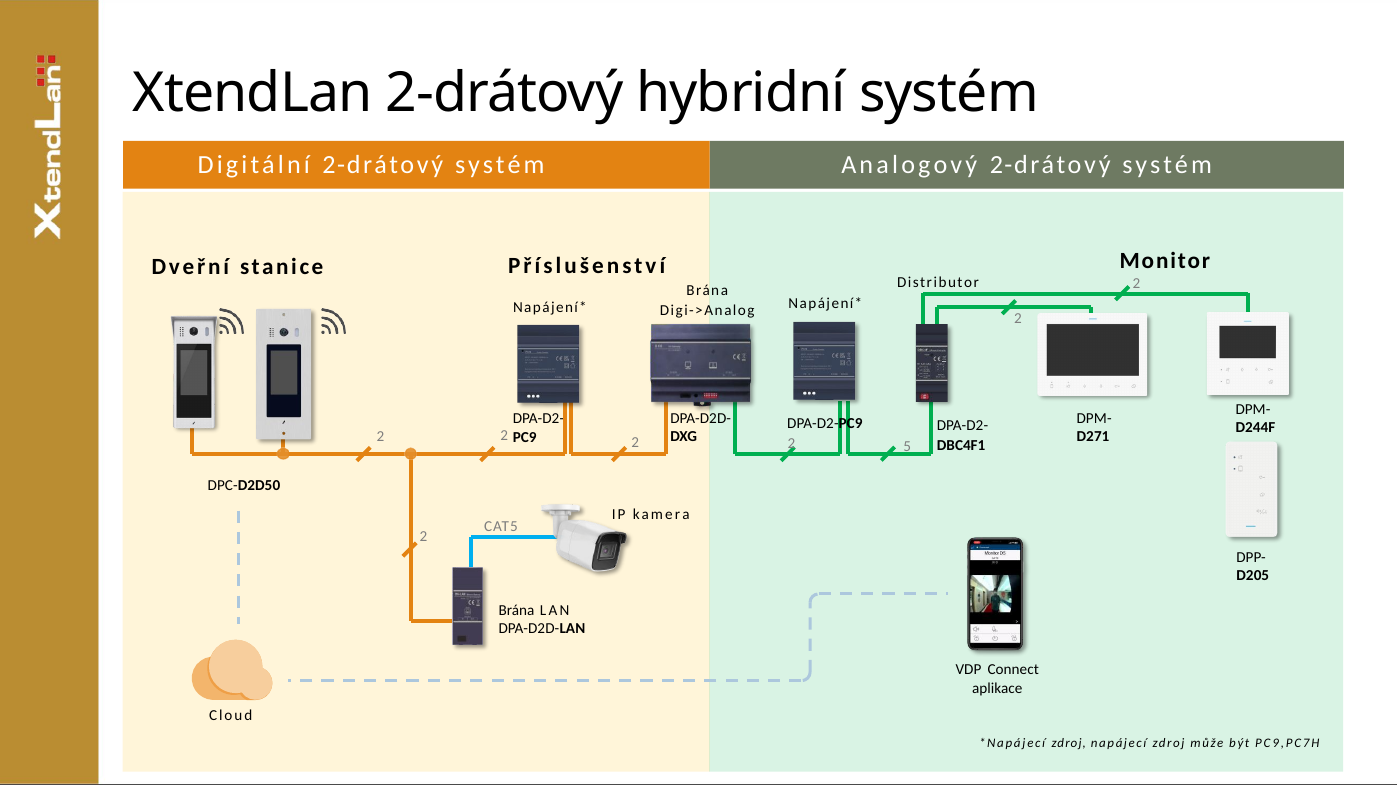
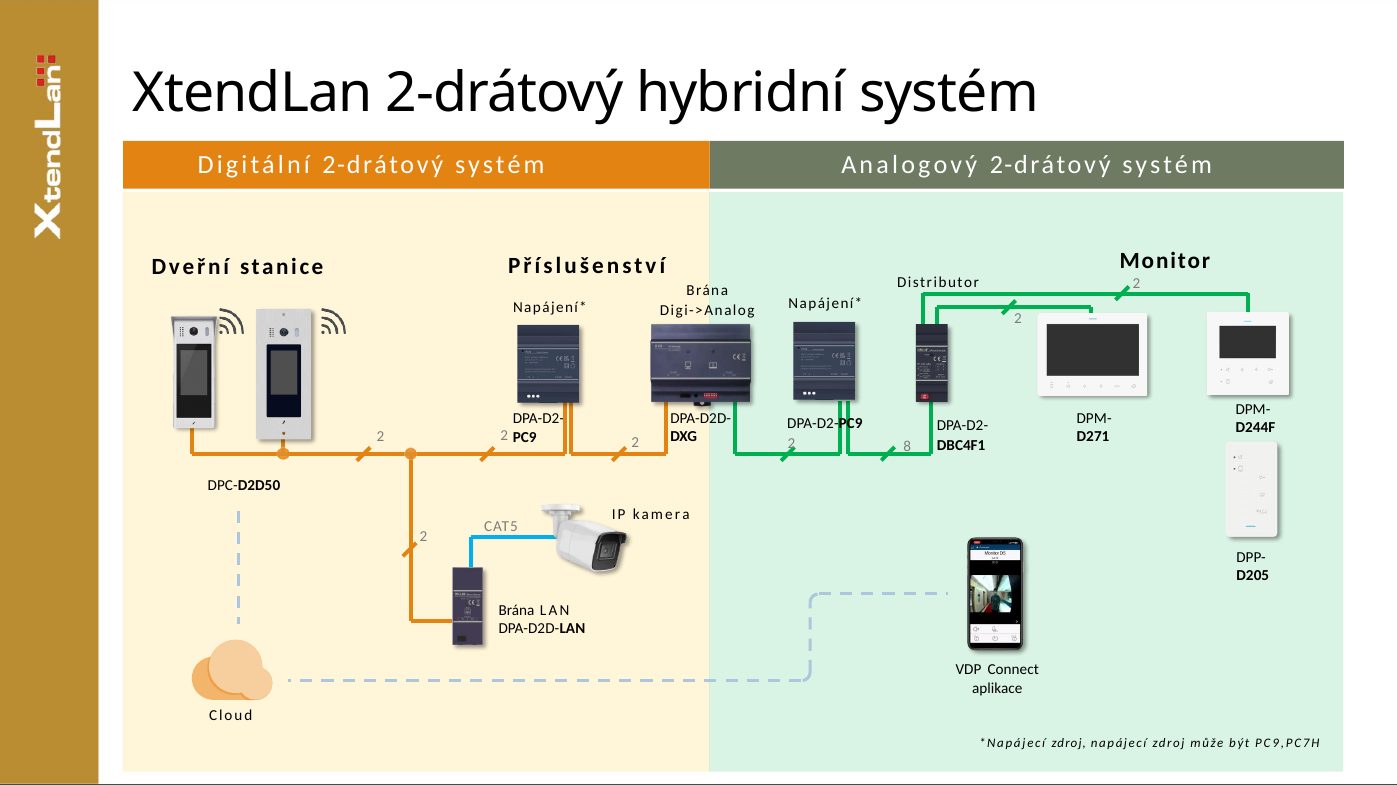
5: 5 -> 8 (907, 446)
